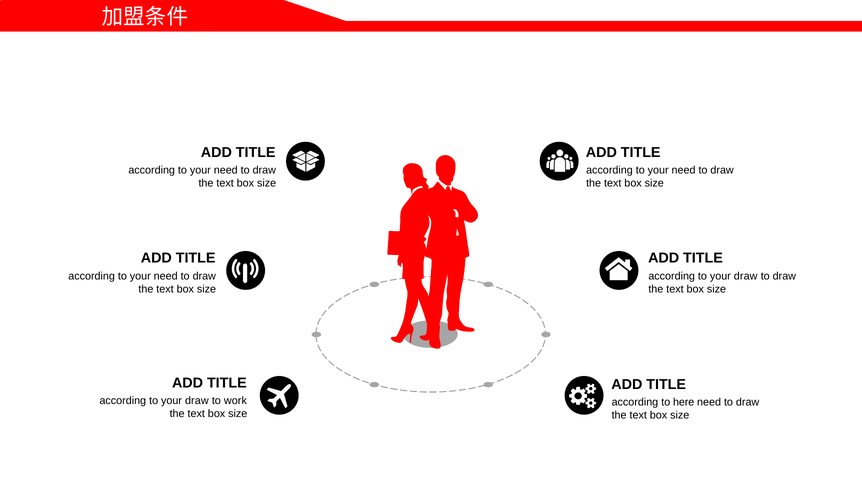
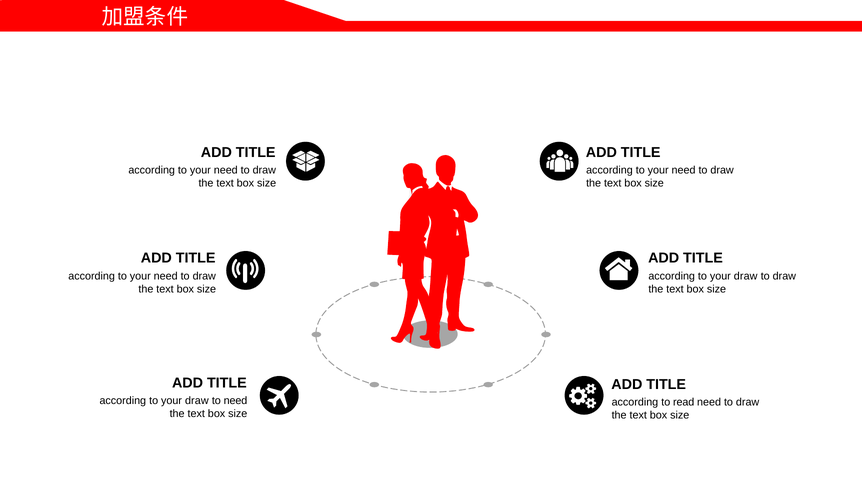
to work: work -> need (236, 400)
here: here -> read (684, 402)
